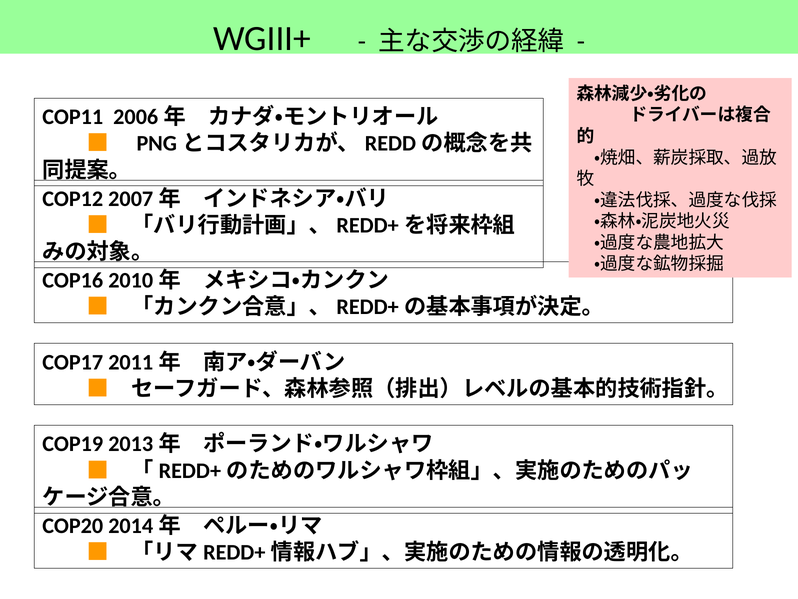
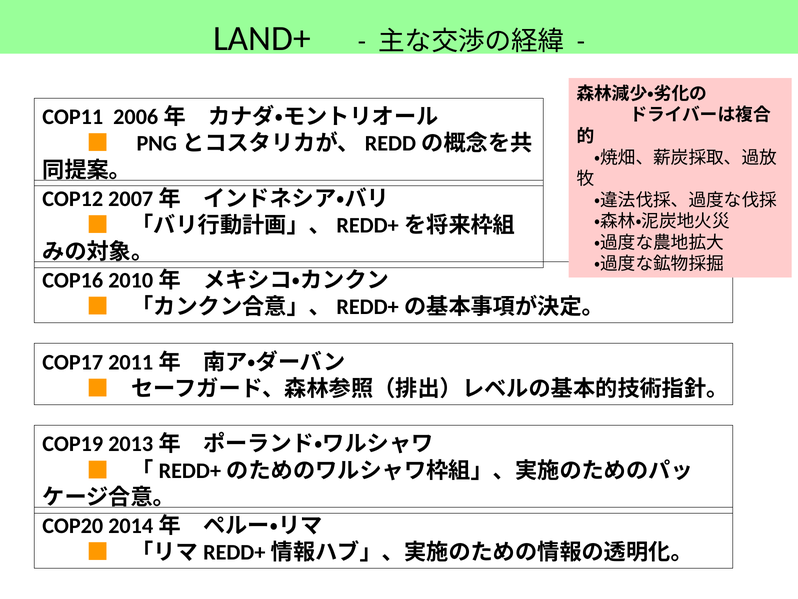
WGIII+: WGIII+ -> LAND+ (262, 39)
